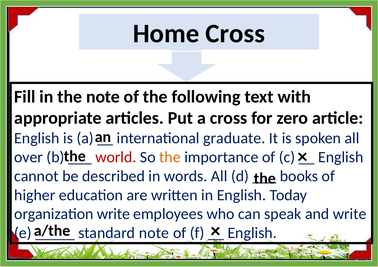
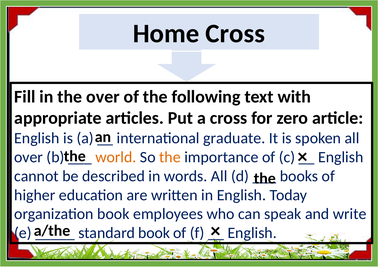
the note: note -> over (103, 97)
world colour: red -> orange (116, 157)
organization write: write -> book (113, 214)
standard note: note -> book (154, 233)
